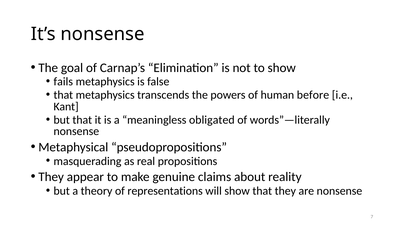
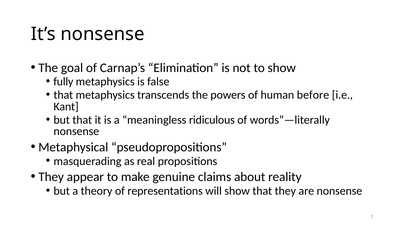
fails: fails -> fully (63, 82)
obligated: obligated -> ridiculous (212, 120)
